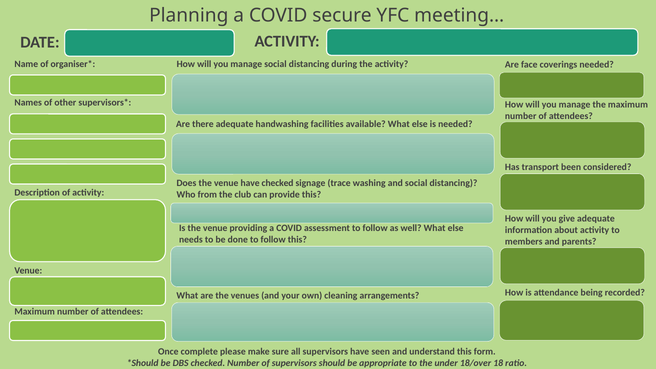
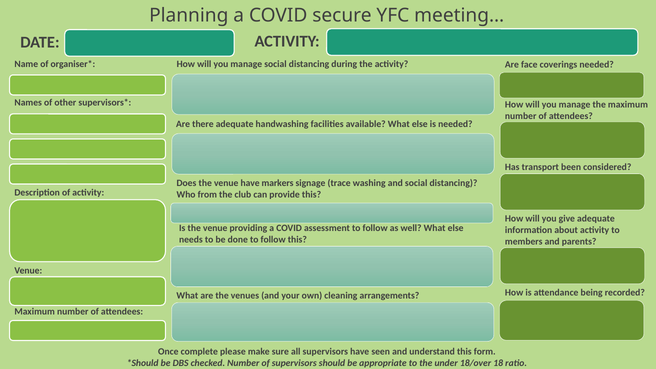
have checked: checked -> markers (278, 183)
